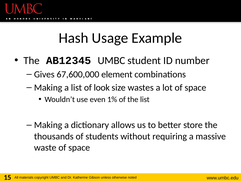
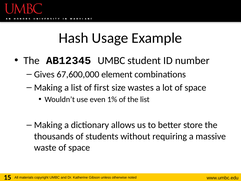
look: look -> first (102, 87)
